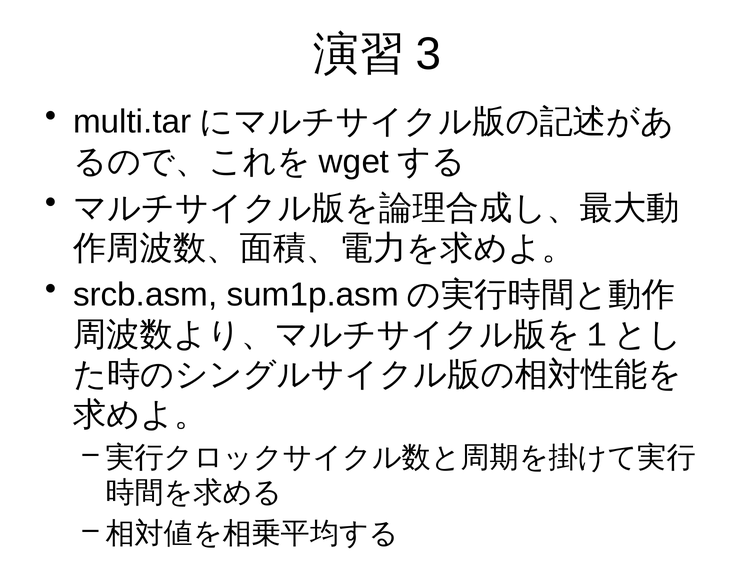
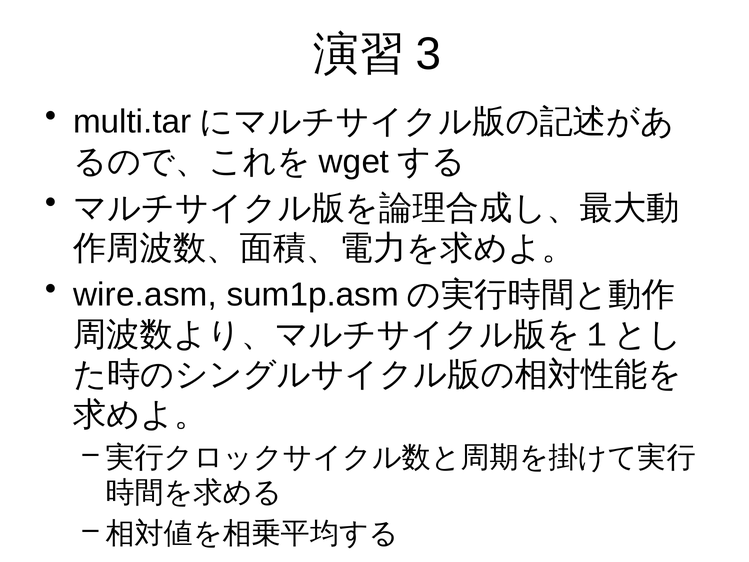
srcb.asm: srcb.asm -> wire.asm (145, 295)
